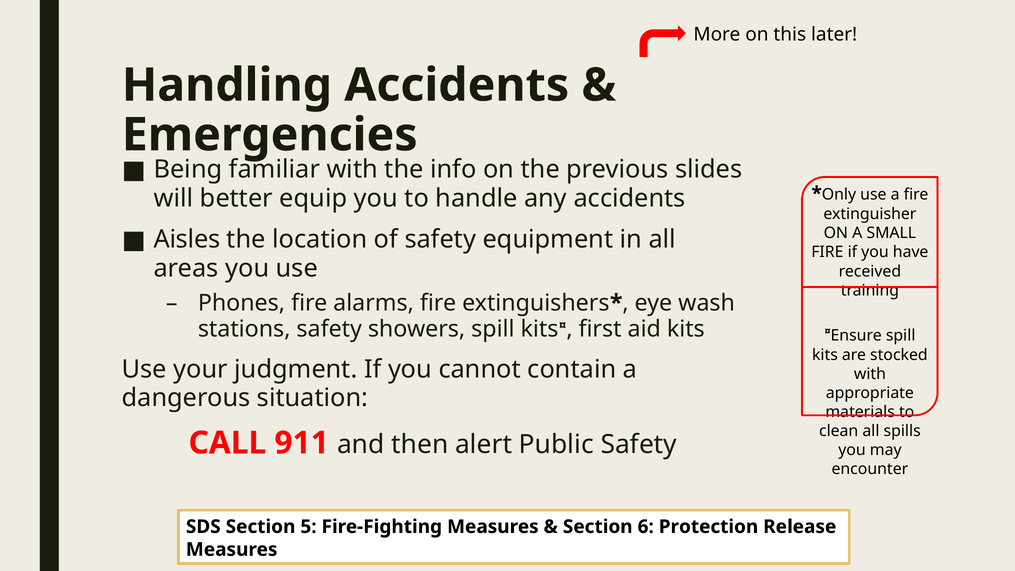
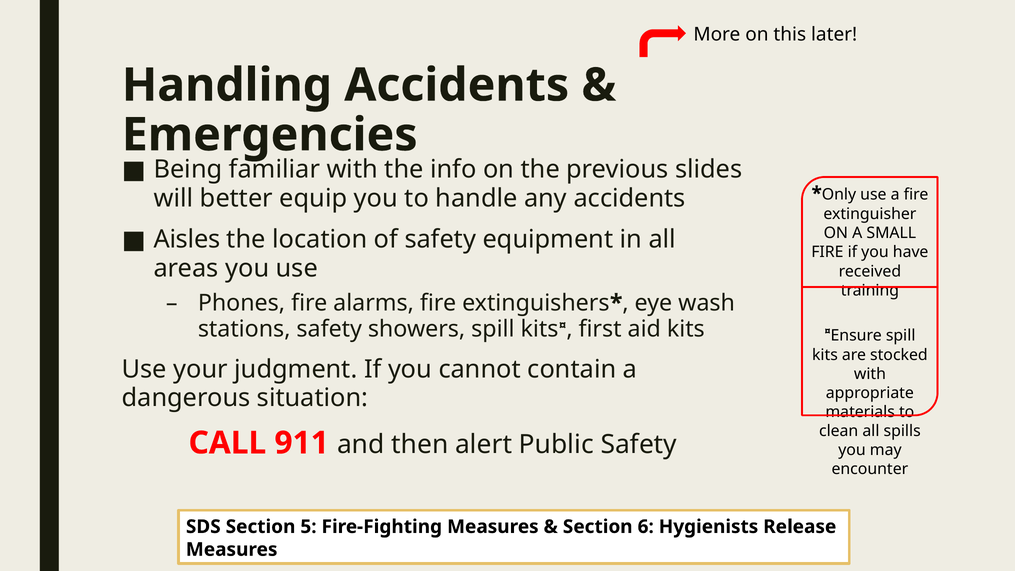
Protection: Protection -> Hygienists (709, 527)
